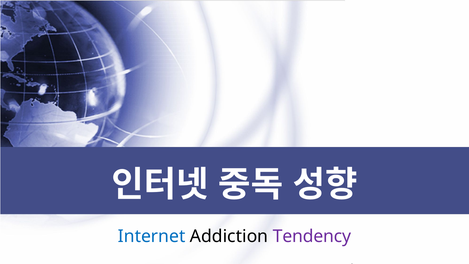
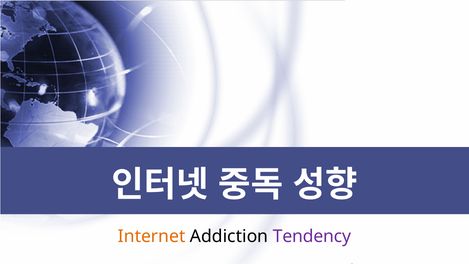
Internet colour: blue -> orange (152, 236)
